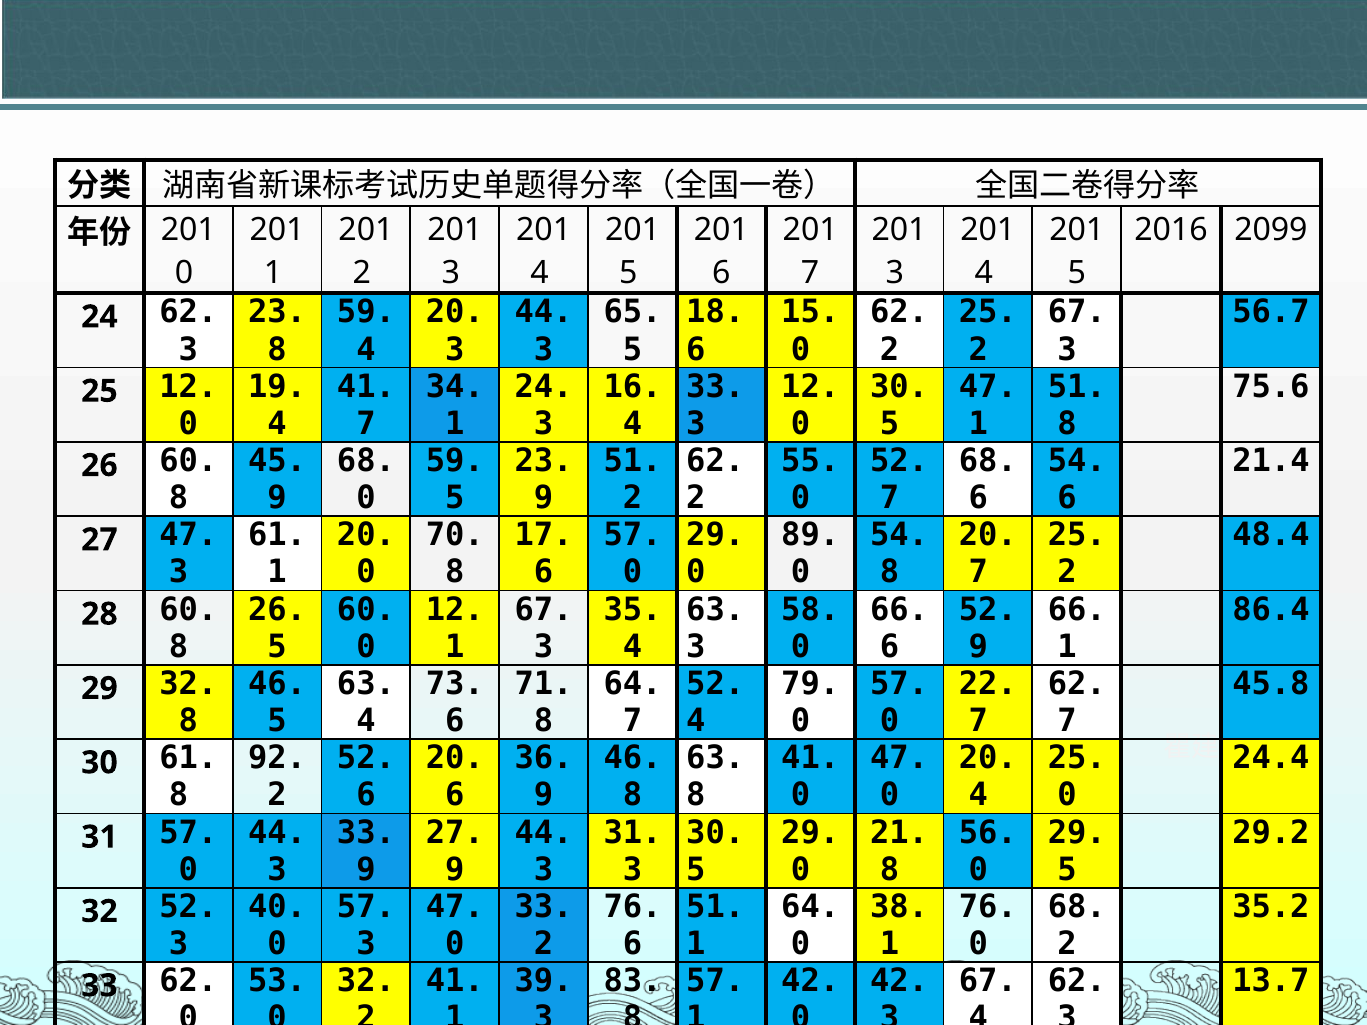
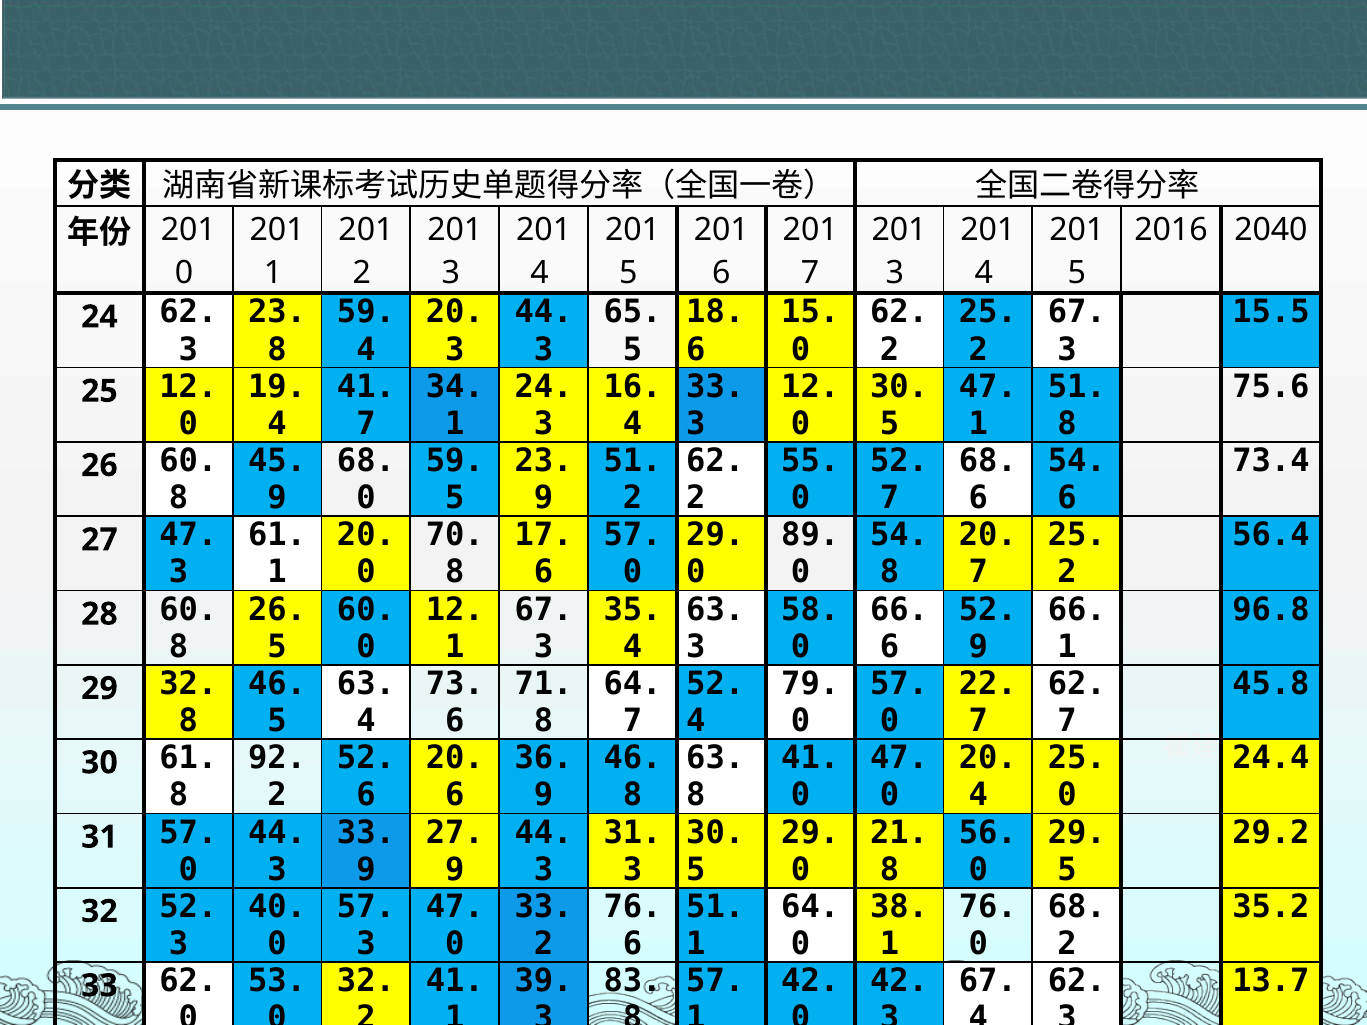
2099: 2099 -> 2040 (1271, 230)
56.7: 56.7 -> 15.5 (1271, 312)
21.4: 21.4 -> 73.4 (1271, 461)
48.4: 48.4 -> 56.4 (1271, 535)
86.4: 86.4 -> 96.8 (1271, 610)
